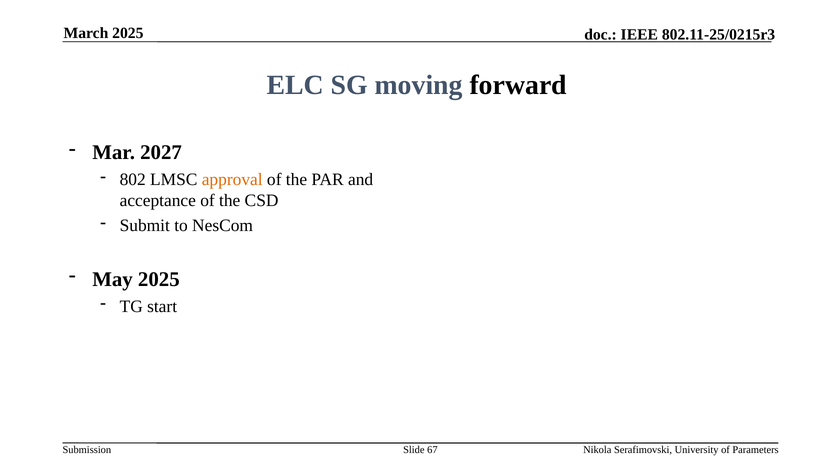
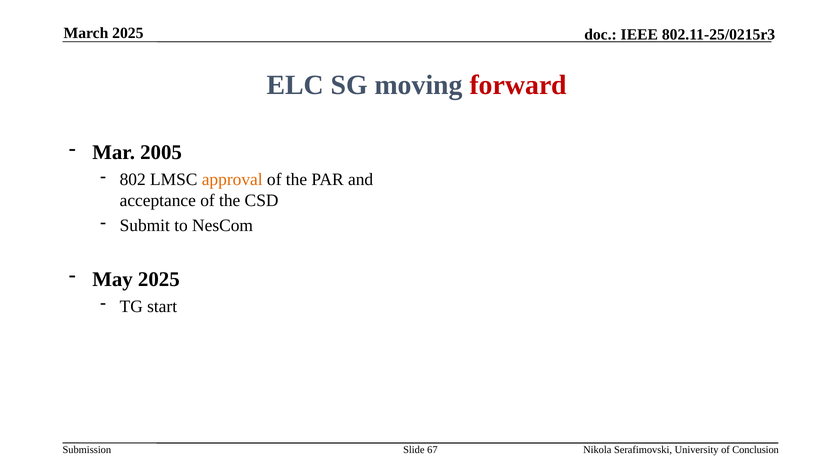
forward colour: black -> red (518, 85)
2027: 2027 -> 2005 (161, 153)
Parameters: Parameters -> Conclusion (756, 450)
